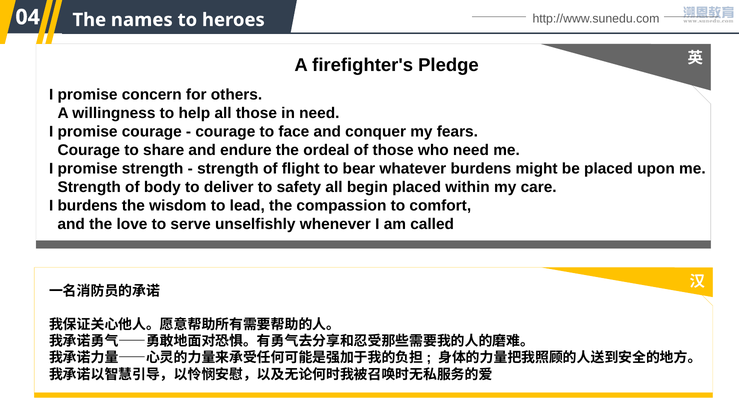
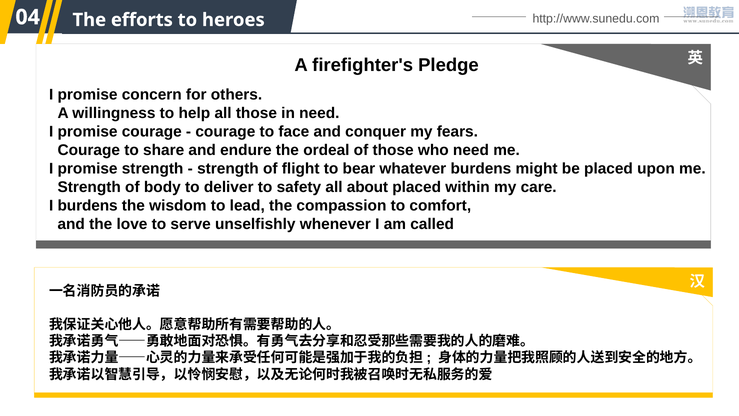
names: names -> efforts (142, 20)
begin: begin -> about (367, 187)
